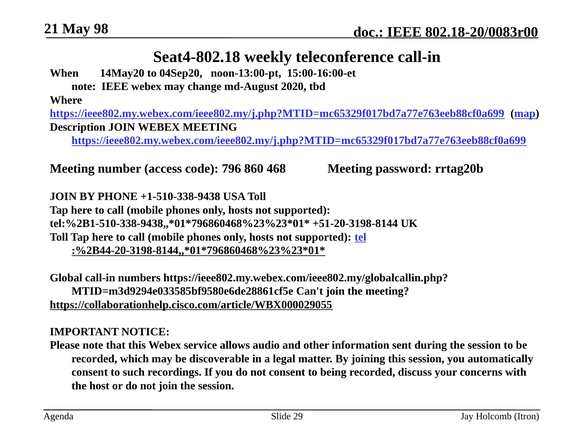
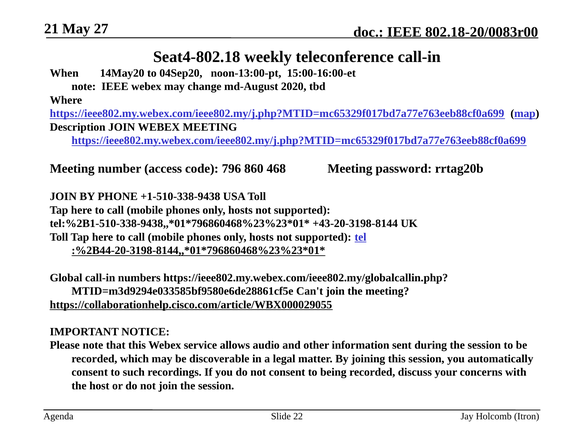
98: 98 -> 27 (101, 29)
+51-20-3198-8144: +51-20-3198-8144 -> +43-20-3198-8144 (355, 224)
29: 29 -> 22 (298, 416)
